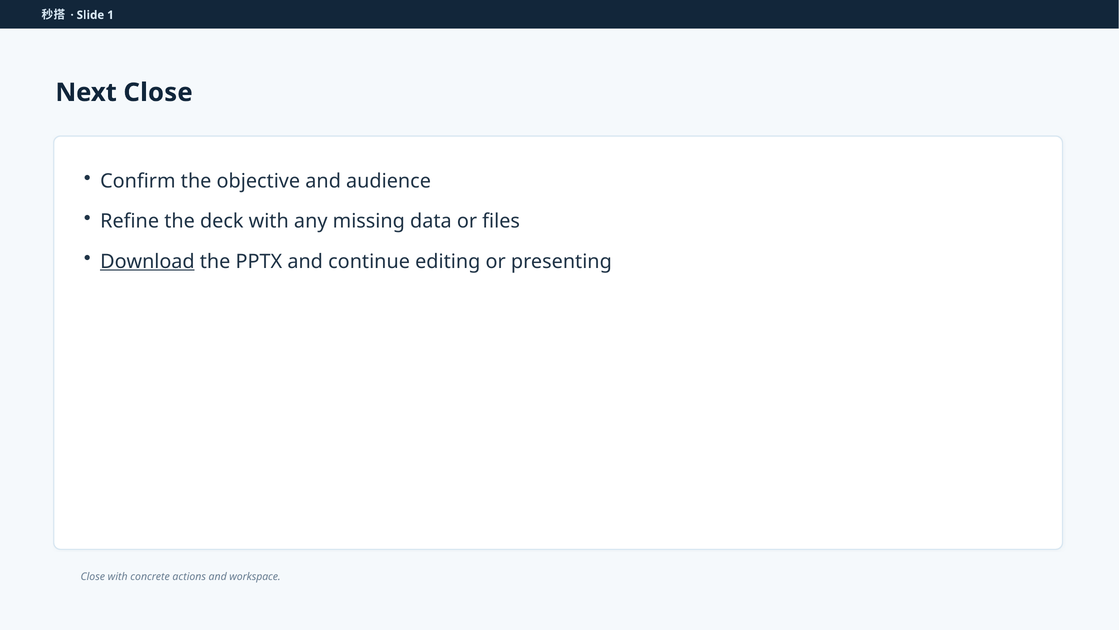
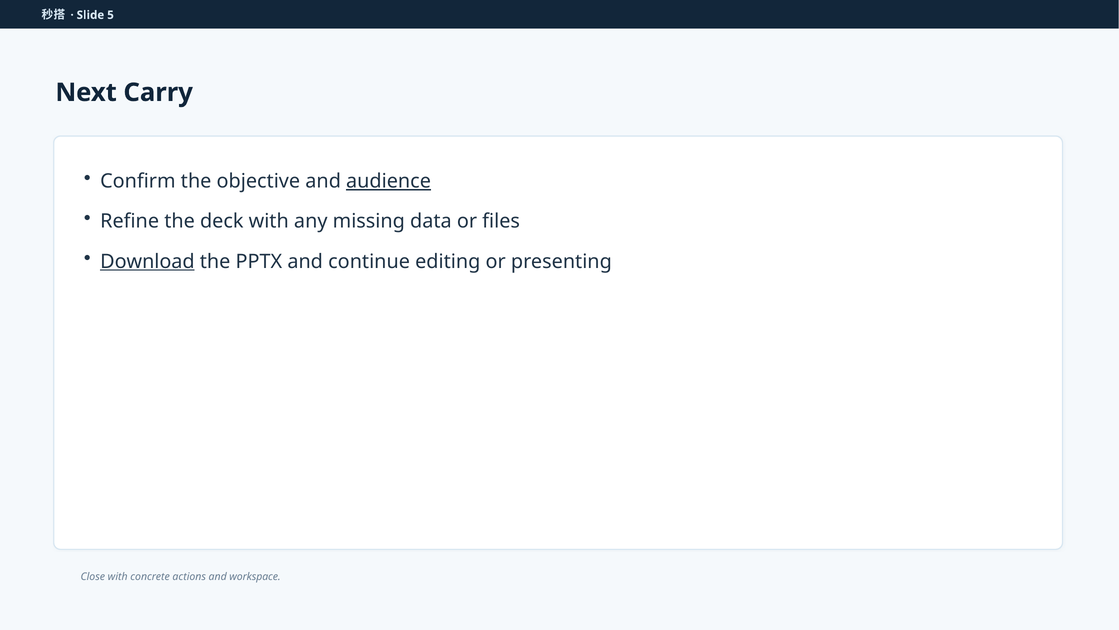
1: 1 -> 5 (111, 15)
Next Close: Close -> Carry (158, 92)
audience underline: none -> present (389, 181)
